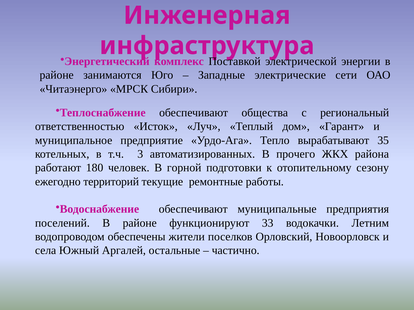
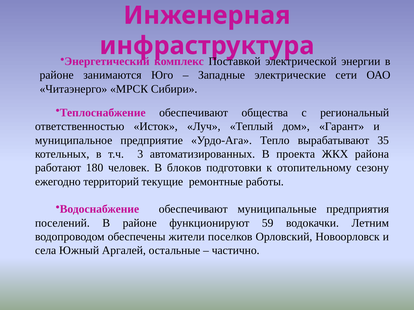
прочего: прочего -> проекта (296, 154)
горной: горной -> блоков (184, 168)
33: 33 -> 59 (268, 223)
